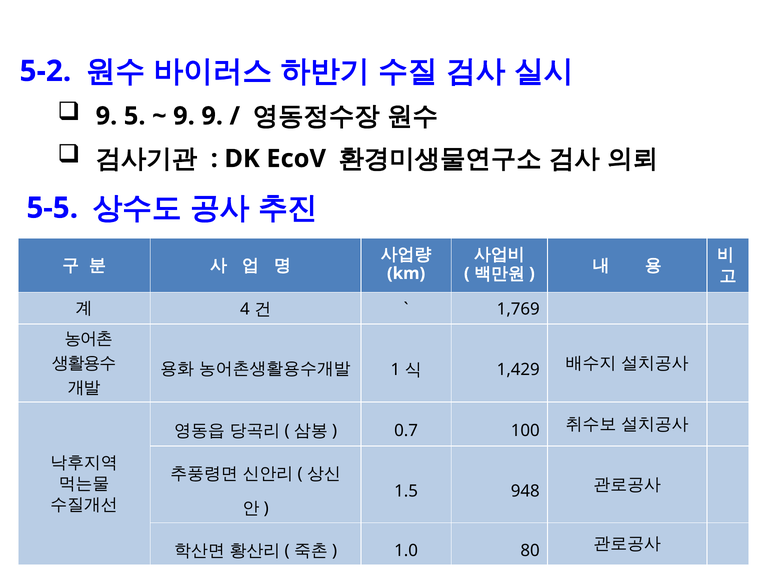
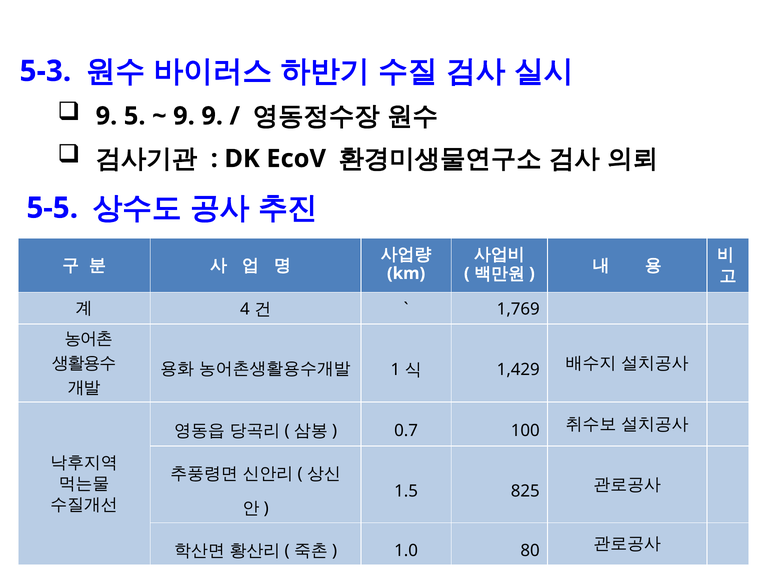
5-2: 5-2 -> 5-3 (45, 71)
948: 948 -> 825 (525, 491)
